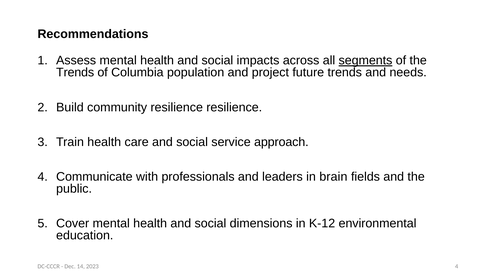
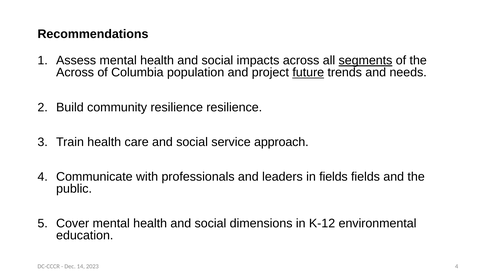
Trends: Trends -> Across (75, 73)
future underline: none -> present (308, 73)
in brain: brain -> fields (333, 177)
